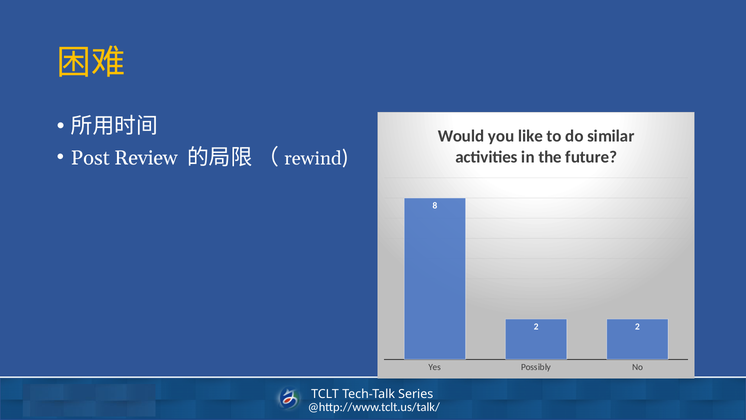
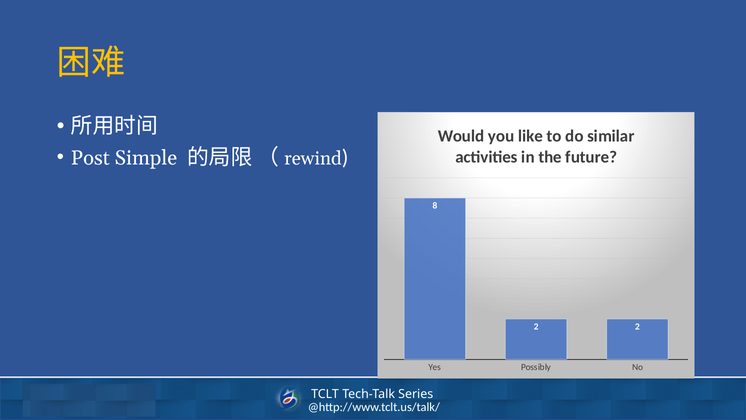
Review: Review -> Simple (146, 158)
